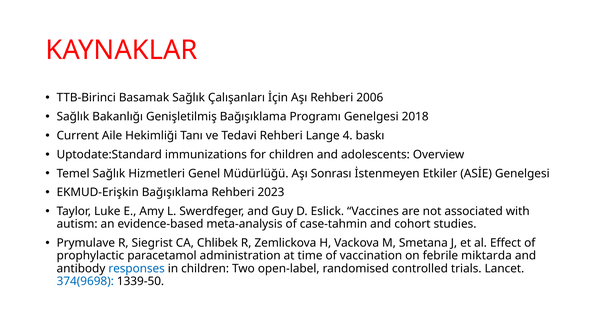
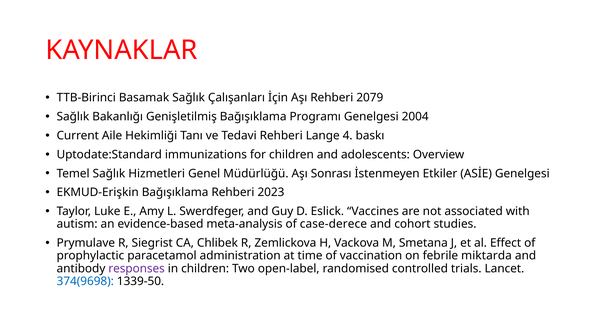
2006: 2006 -> 2079 (370, 98)
2018: 2018 -> 2004 (415, 117)
case-tahmin: case-tahmin -> case-derece (333, 224)
responses colour: blue -> purple (137, 269)
